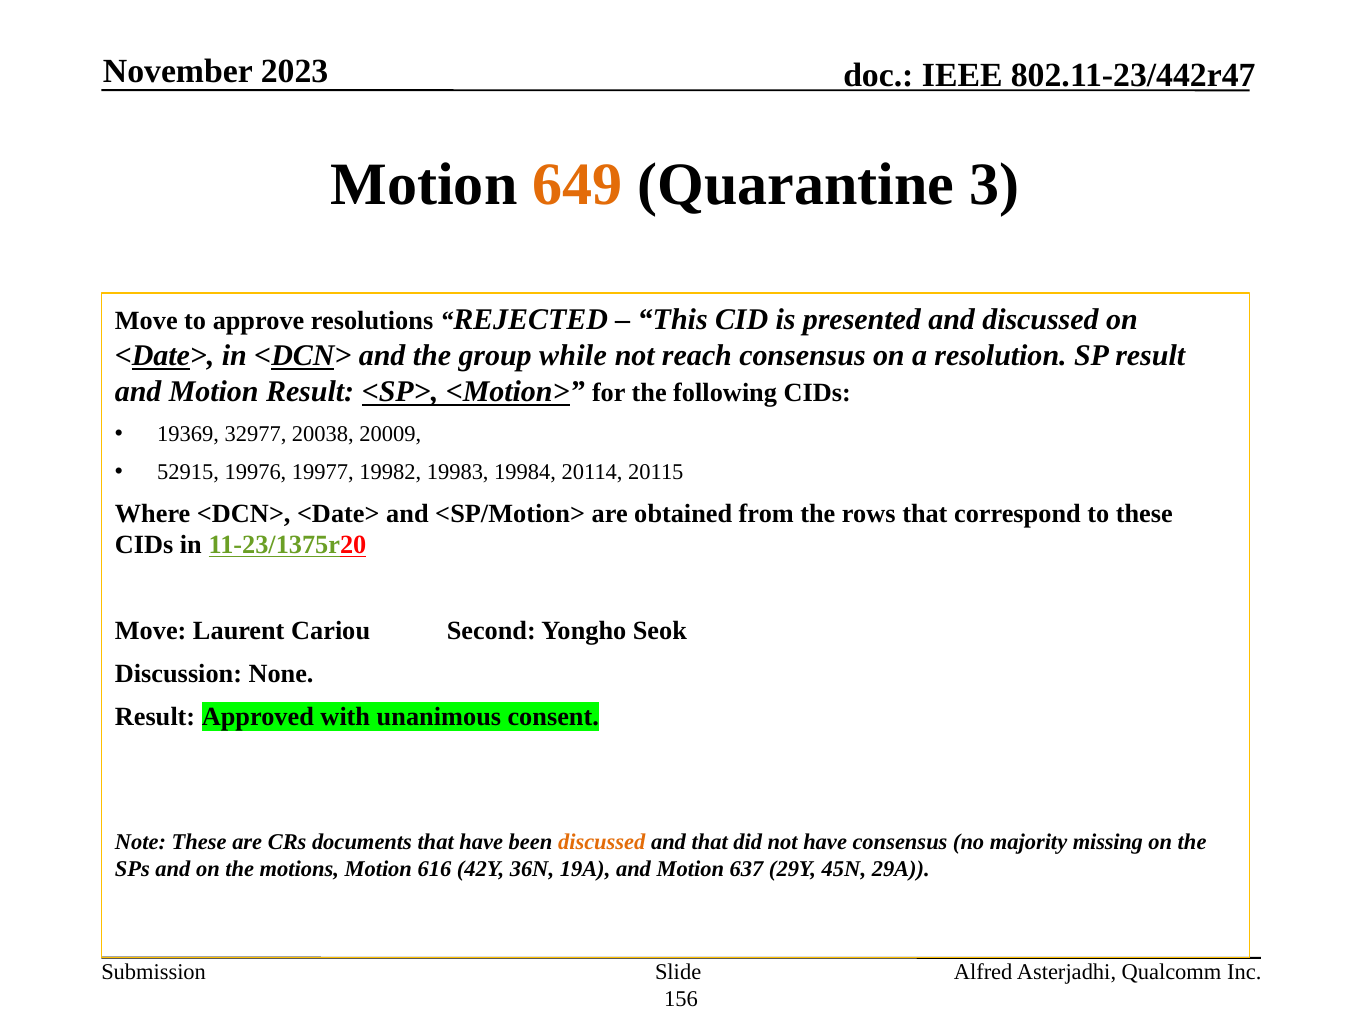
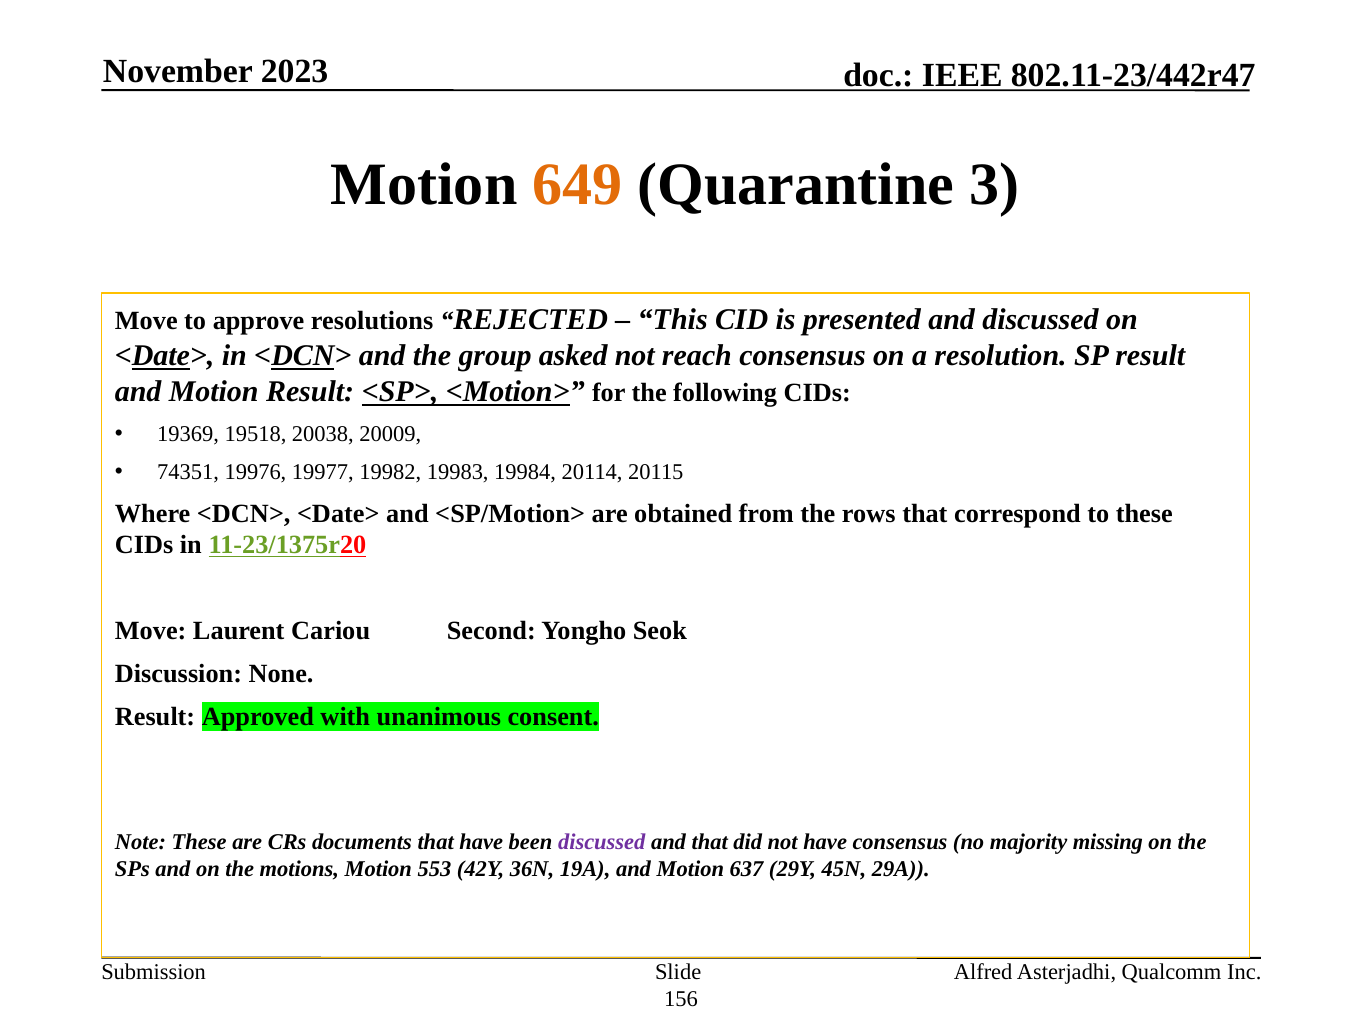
while: while -> asked (573, 356)
32977: 32977 -> 19518 (255, 434)
52915: 52915 -> 74351 (188, 472)
discussed colour: orange -> purple (602, 842)
616: 616 -> 553 (434, 869)
